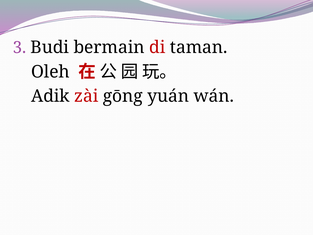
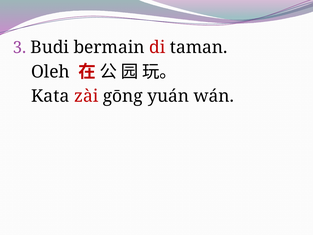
Adik: Adik -> Kata (50, 96)
